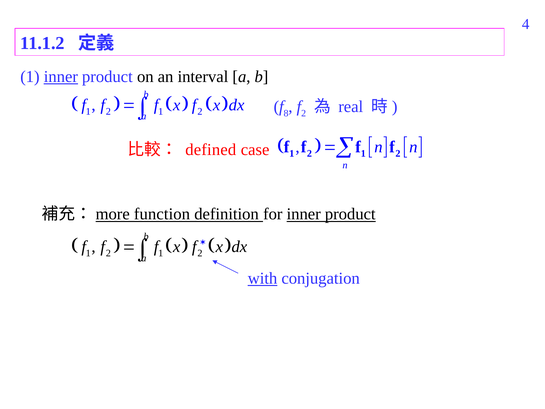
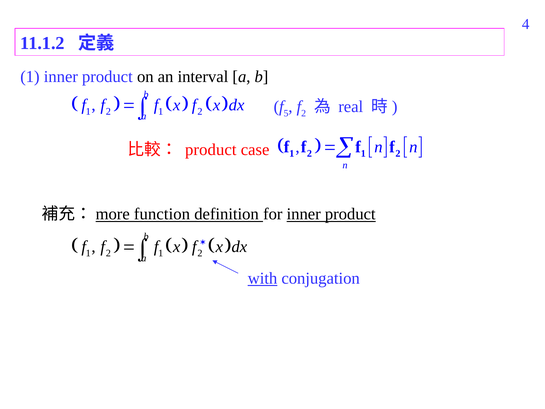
inner underline: present -> none (61, 77)
8: 8 -> 5 (286, 113)
defined: defined -> product (211, 150)
